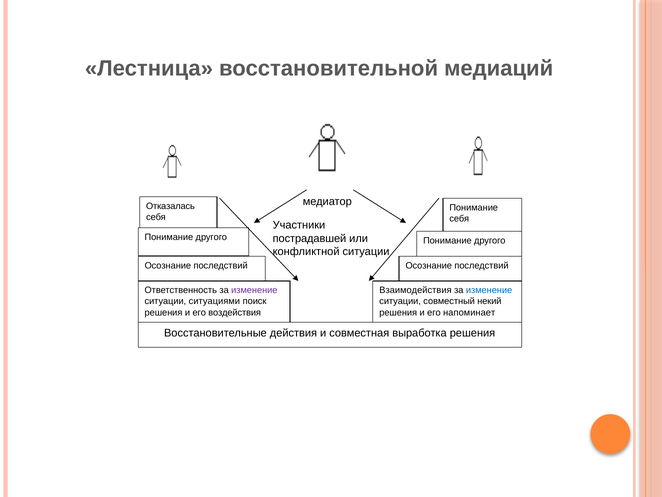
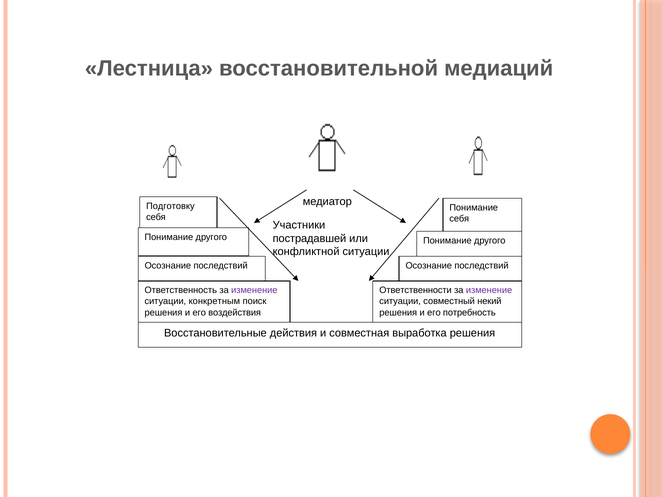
Отказалась: Отказалась -> Подготовку (170, 206)
Взаимодействия: Взаимодействия -> Ответственности (416, 290)
изменение colour: blue -> purple (489, 290)
ситуациями: ситуациями -> конкретным (214, 301)
напоминает: напоминает -> потребность (469, 312)
